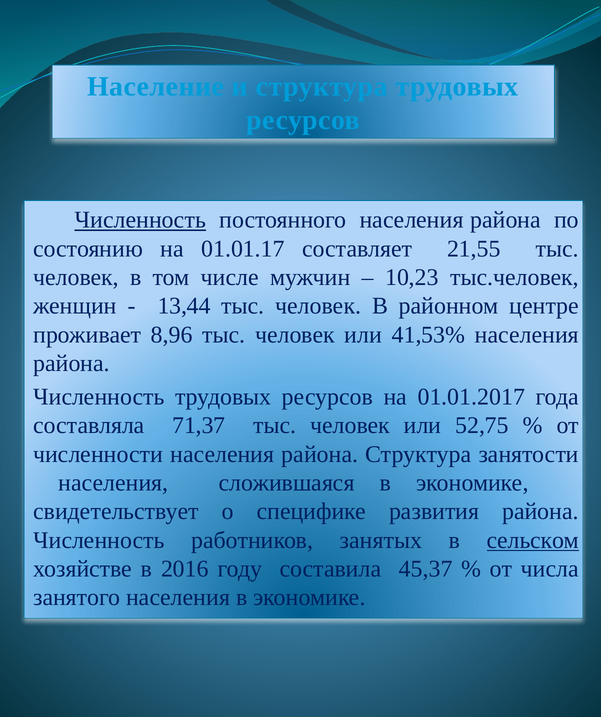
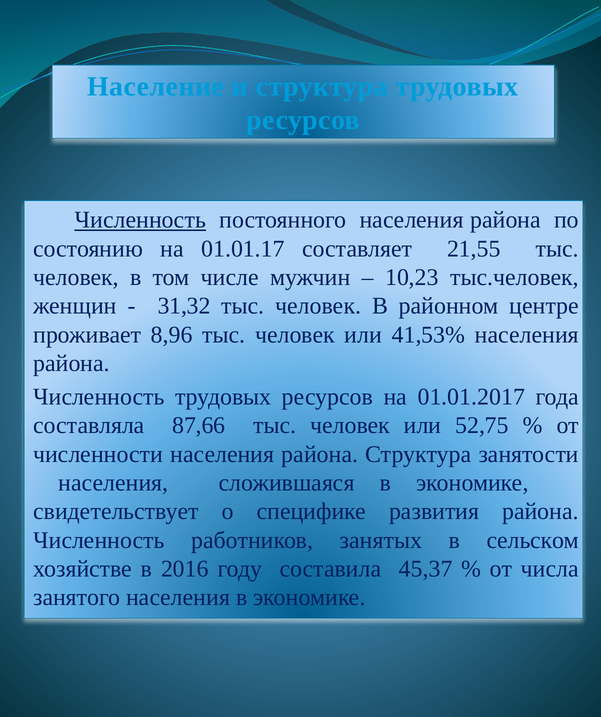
13,44: 13,44 -> 31,32 (184, 306)
71,37: 71,37 -> 87,66 (199, 425)
сельском underline: present -> none (533, 540)
